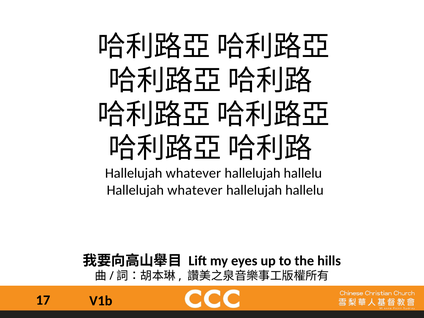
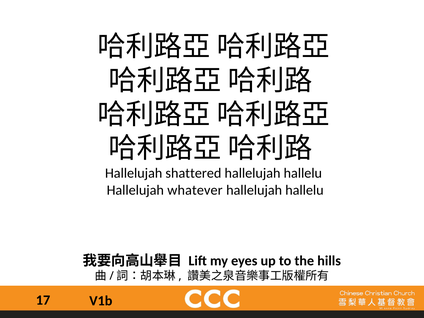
whatever: whatever -> shattered (193, 173)
